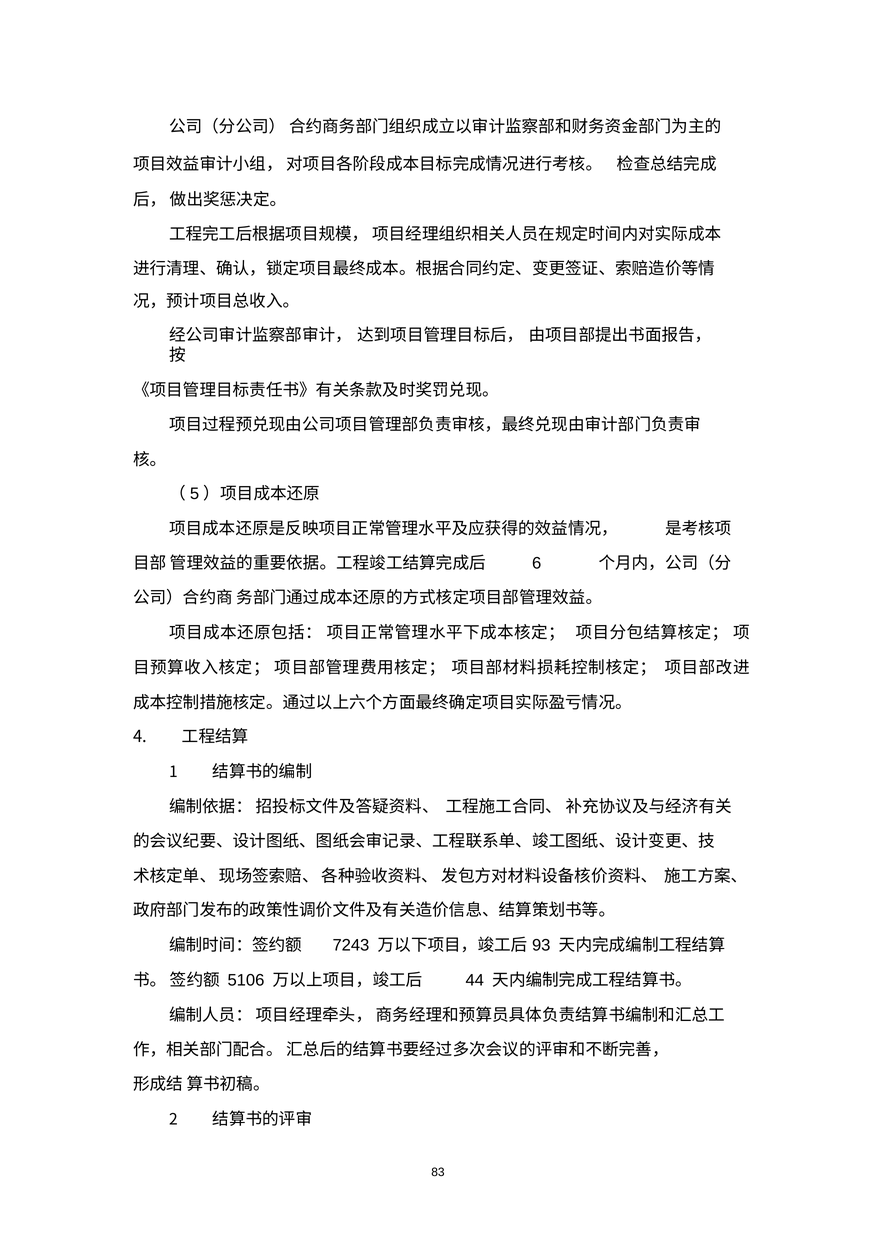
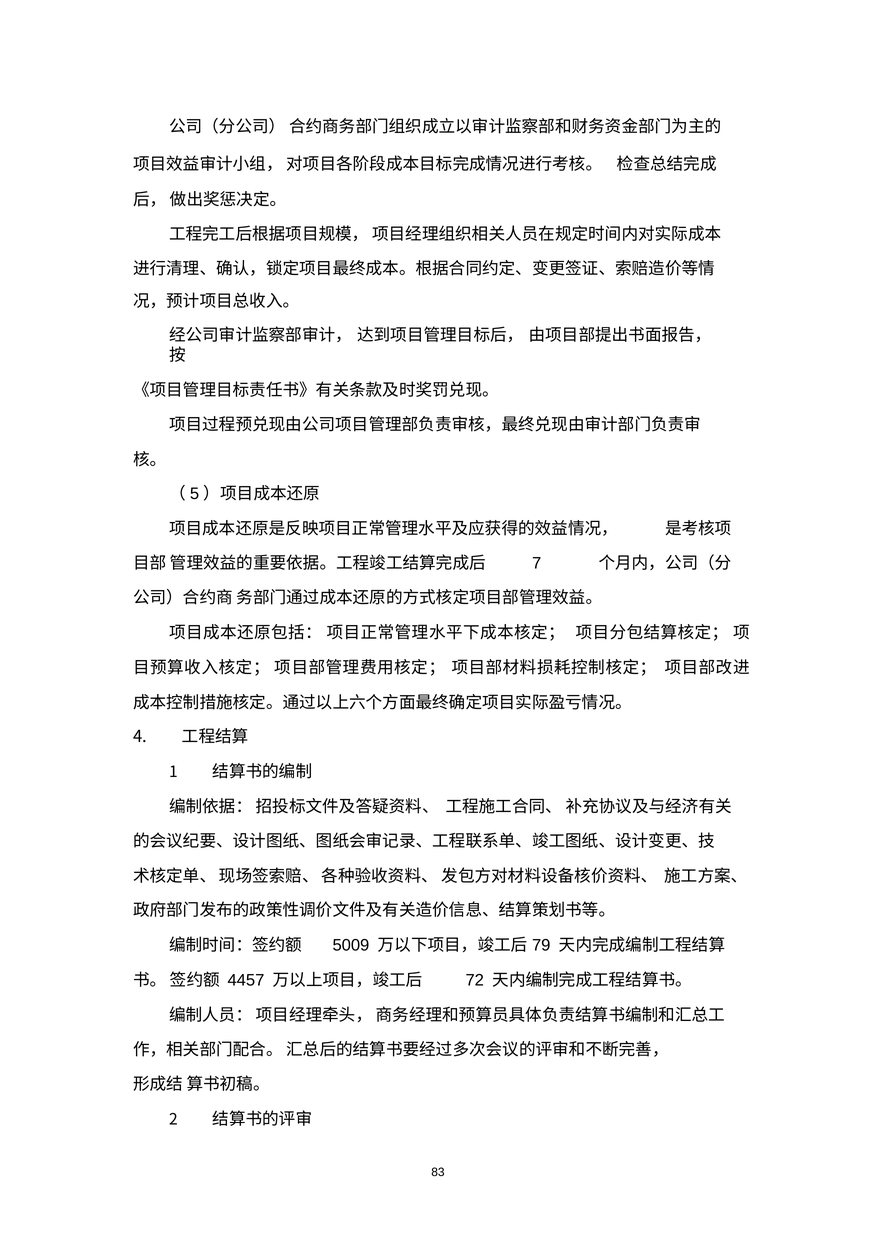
6: 6 -> 7 (537, 563)
7243: 7243 -> 5009 (351, 945)
93: 93 -> 79 (541, 945)
5106: 5106 -> 4457 (246, 980)
44: 44 -> 72 (475, 980)
